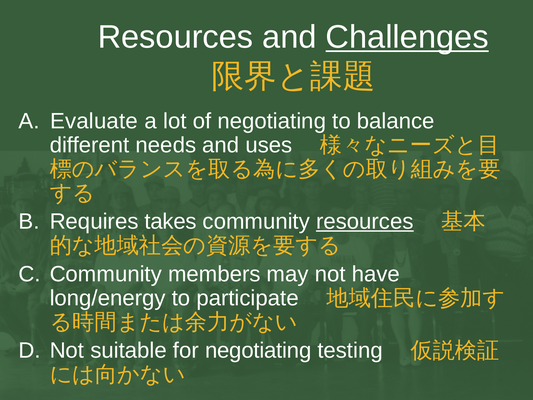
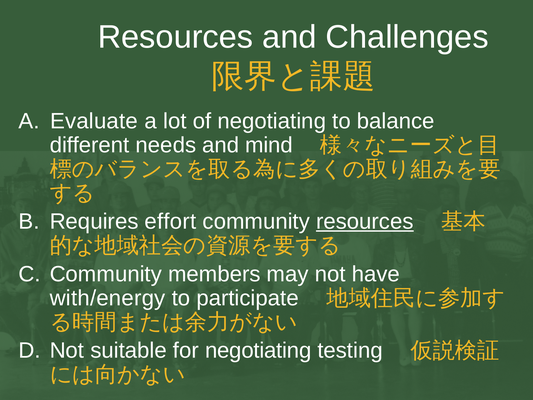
Challenges underline: present -> none (407, 37)
uses: uses -> mind (269, 145)
takes: takes -> effort (170, 221)
long/energy: long/energy -> with/energy (108, 298)
